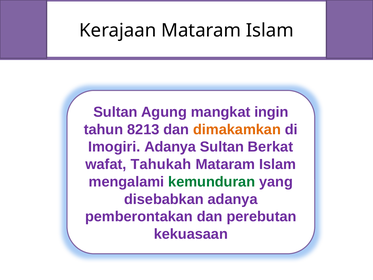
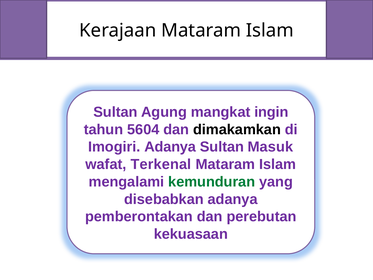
8213: 8213 -> 5604 (143, 129)
dimakamkan colour: orange -> black (237, 129)
Berkat: Berkat -> Masuk (270, 147)
Tahukah: Tahukah -> Terkenal (161, 164)
